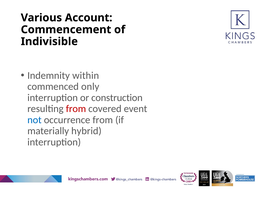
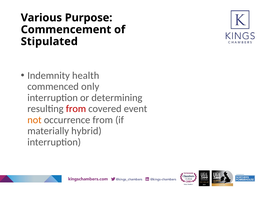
Account: Account -> Purpose (89, 18)
Indivisible: Indivisible -> Stipulated (49, 41)
within: within -> health (86, 76)
construction: construction -> determining (117, 98)
not colour: blue -> orange (34, 120)
